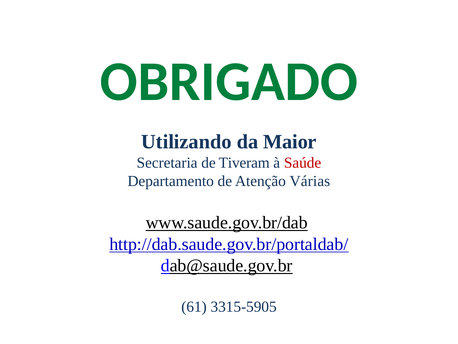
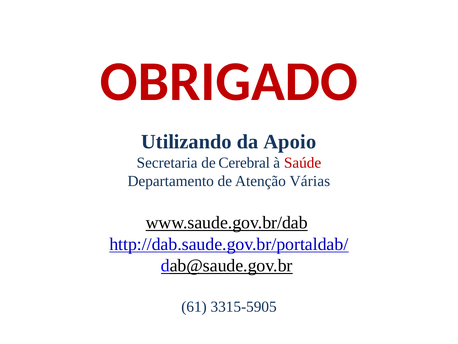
OBRIGADO colour: green -> red (229, 82)
Maior: Maior -> Apoio (290, 142)
Tiveram: Tiveram -> Cerebral (244, 163)
